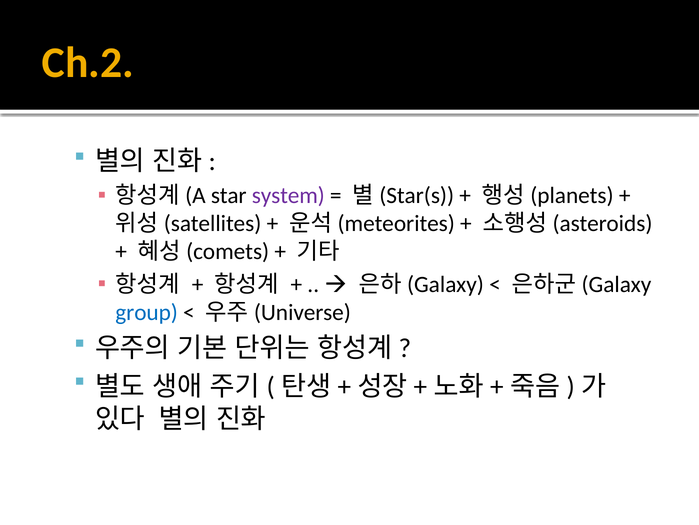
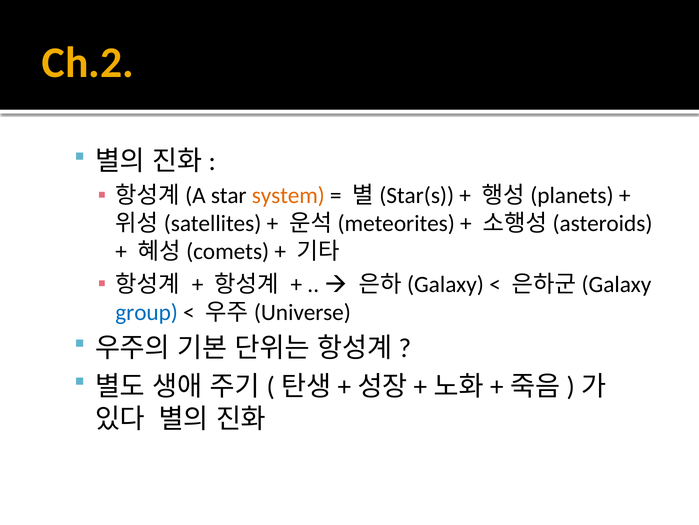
system colour: purple -> orange (288, 196)
